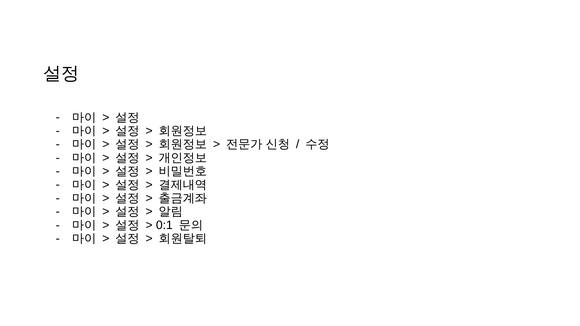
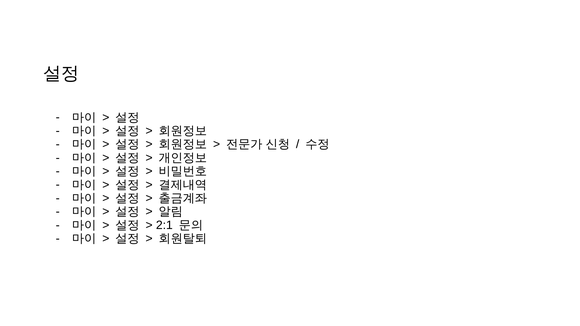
0:1: 0:1 -> 2:1 (164, 225)
